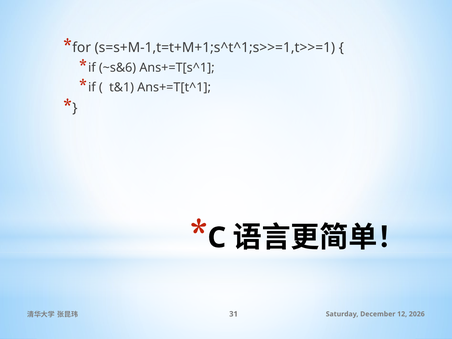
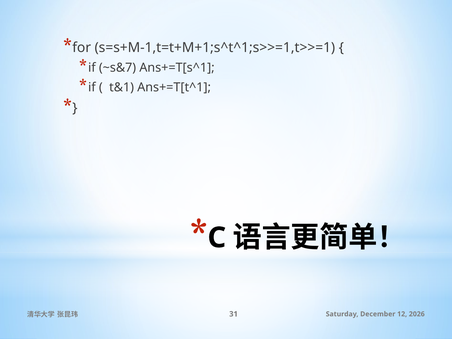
~s&6: ~s&6 -> ~s&7 (118, 68)
